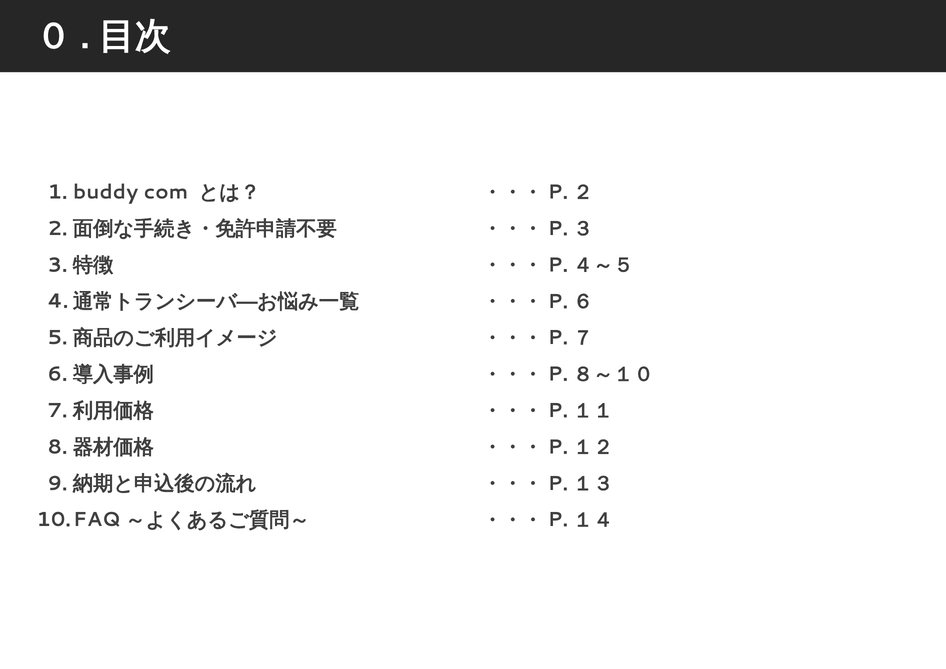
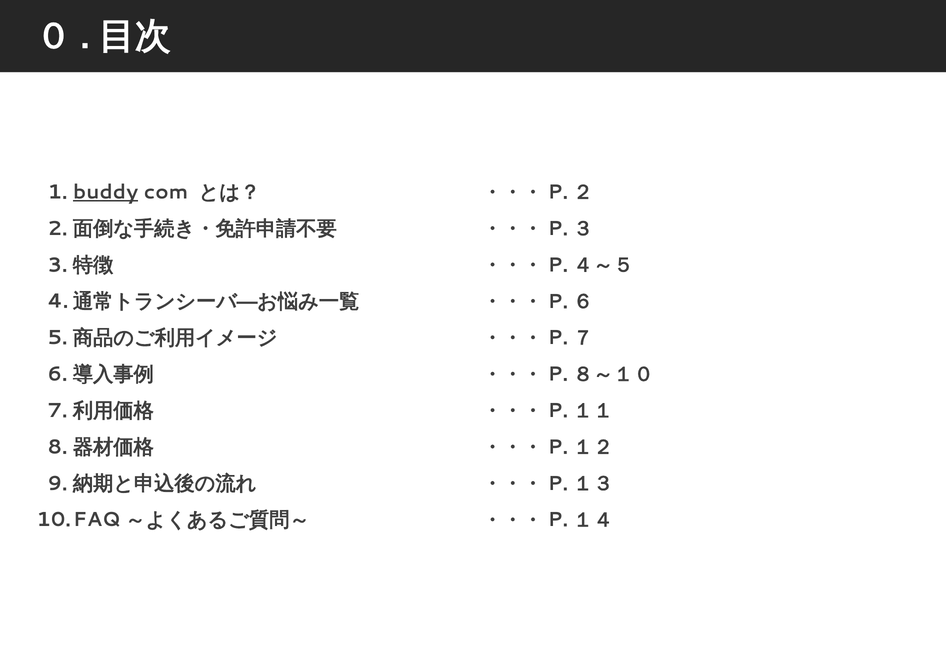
buddy underline: none -> present (106, 192)
